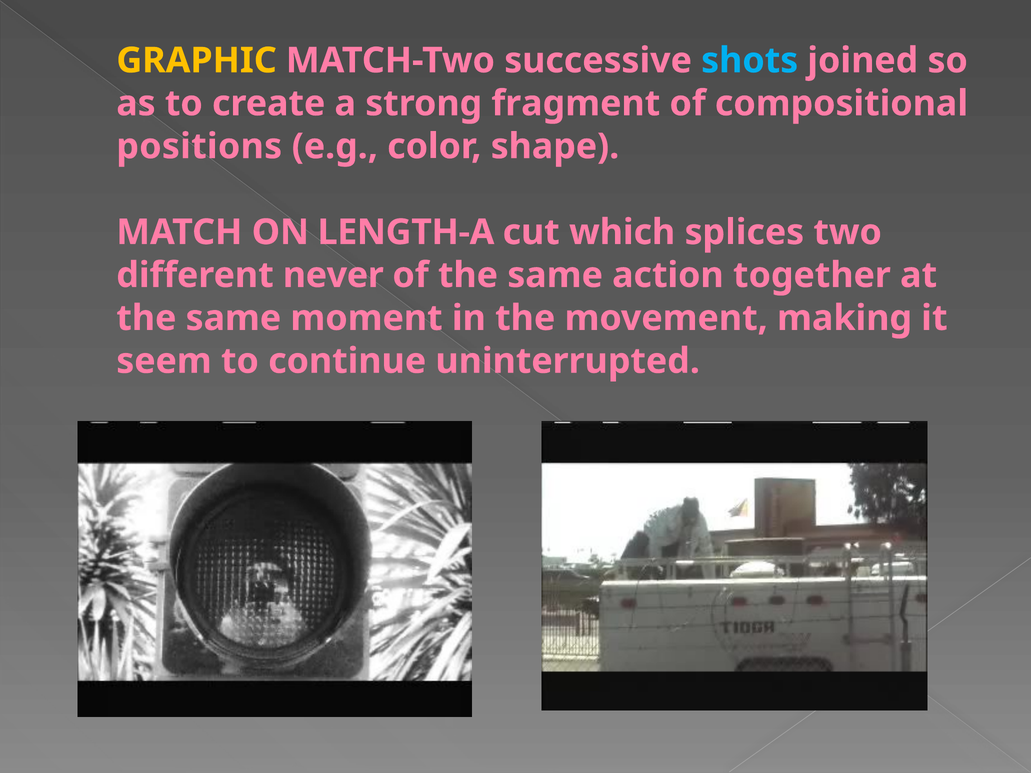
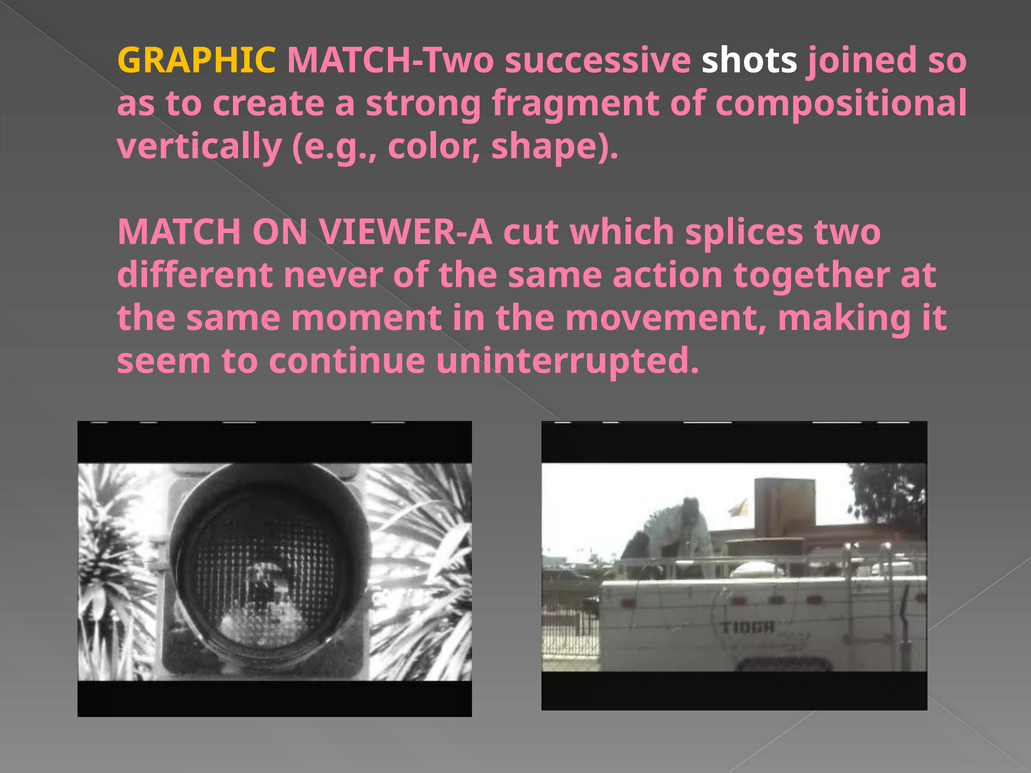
shots colour: light blue -> white (750, 61)
positions: positions -> vertically (199, 146)
LENGTH-A: LENGTH-A -> VIEWER-A (406, 232)
